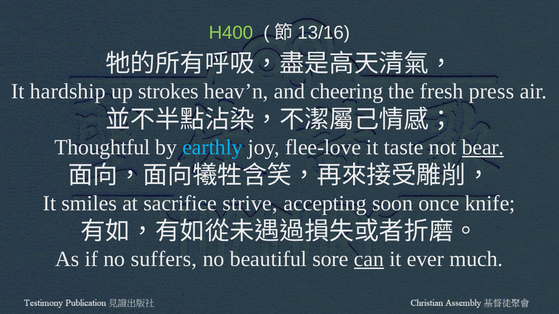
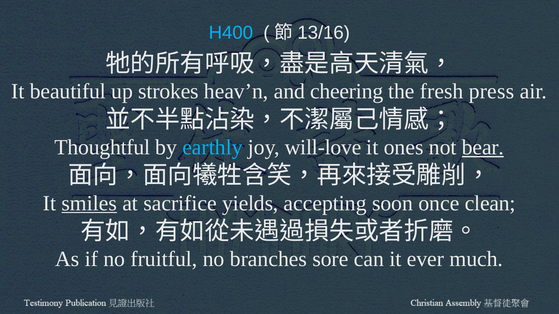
H400 colour: light green -> light blue (231, 33)
hardship: hardship -> beautiful (68, 92)
flee-love: flee-love -> will-love (323, 148)
taste: taste -> ones (404, 148)
smiles underline: none -> present (89, 203)
strive: strive -> yields (250, 203)
knife: knife -> clean (490, 203)
suffers: suffers -> fruitful (164, 259)
beautiful: beautiful -> branches (268, 259)
can underline: present -> none (369, 259)
